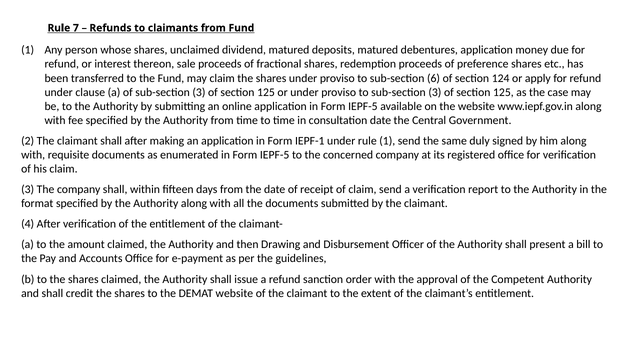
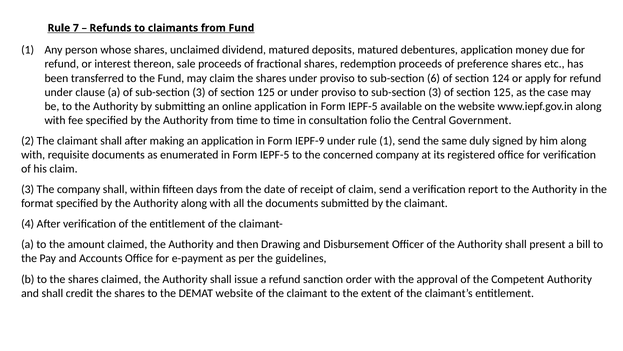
consultation date: date -> folio (381, 120)
IEPF-1: IEPF-1 -> IEPF-9 (310, 141)
